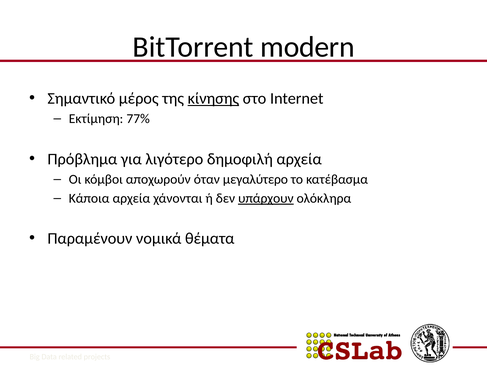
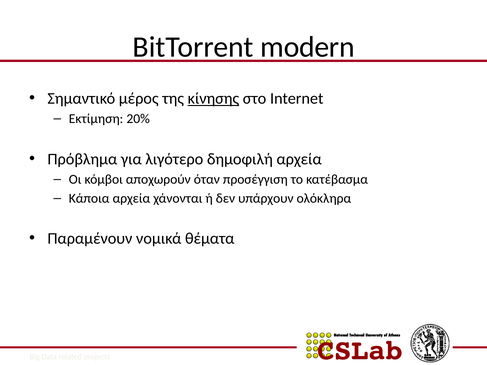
77%: 77% -> 20% (138, 119)
μεγαλύτερο: μεγαλύτερο -> προσέγγιση (255, 180)
υπάρχουν underline: present -> none (266, 198)
